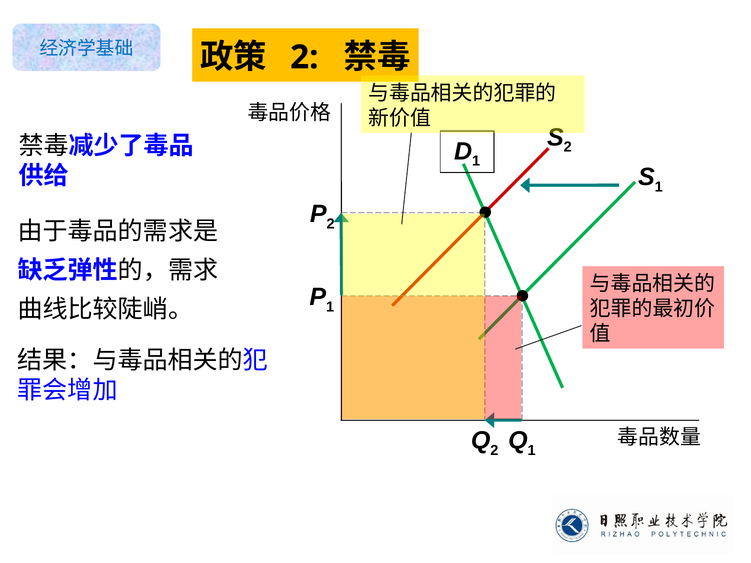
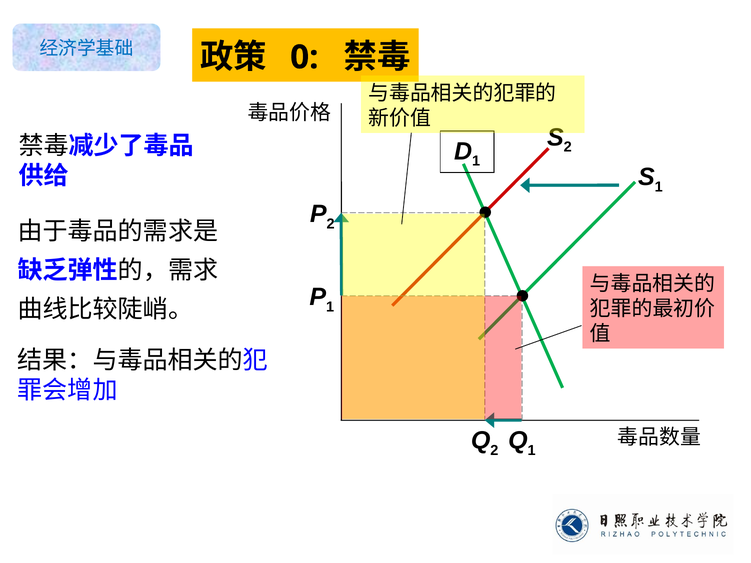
2: 2 -> 0 (304, 57)
